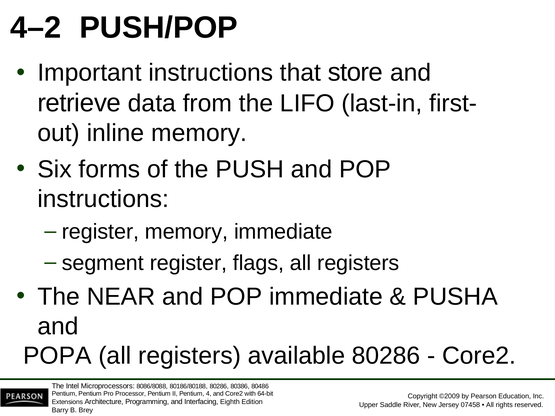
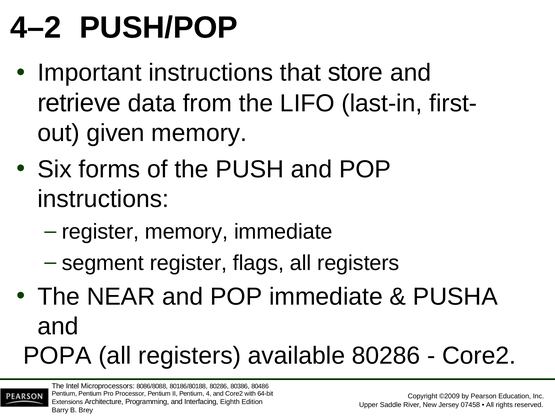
inline: inline -> given (116, 133)
